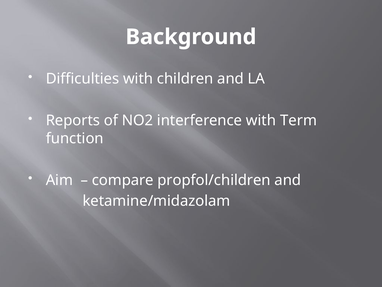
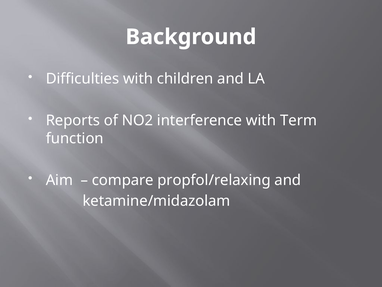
propfol/children: propfol/children -> propfol/relaxing (214, 180)
